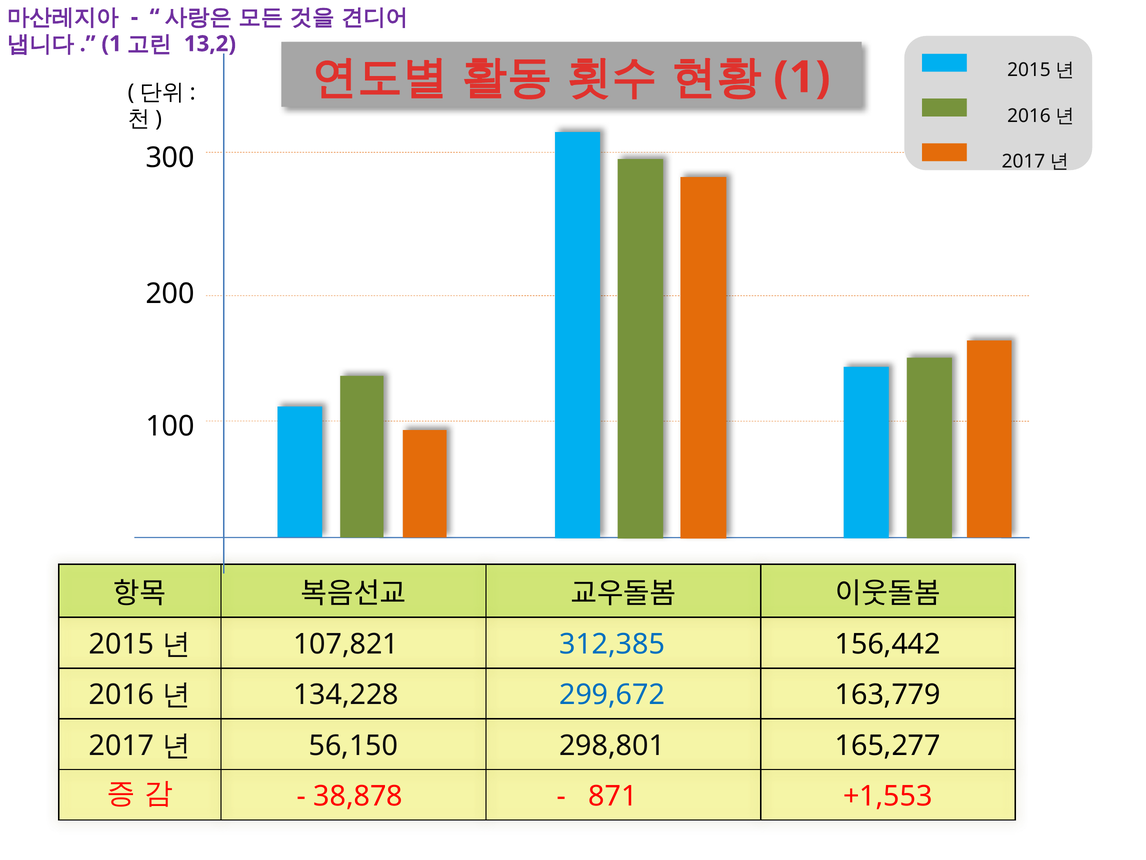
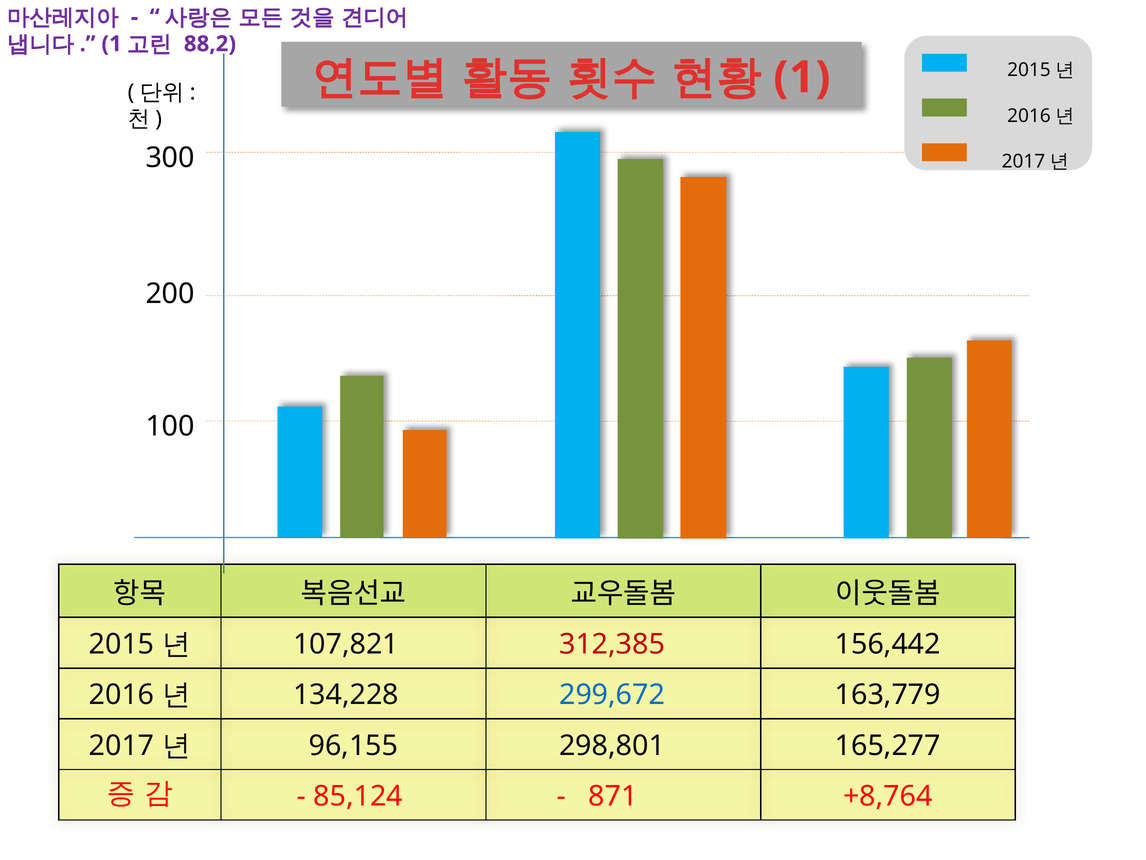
13,2: 13,2 -> 88,2 (210, 44)
312,385 colour: blue -> red (612, 644)
56,150: 56,150 -> 96,155 (353, 745)
38,878: 38,878 -> 85,124 (358, 796)
+1,553: +1,553 -> +8,764 (888, 796)
